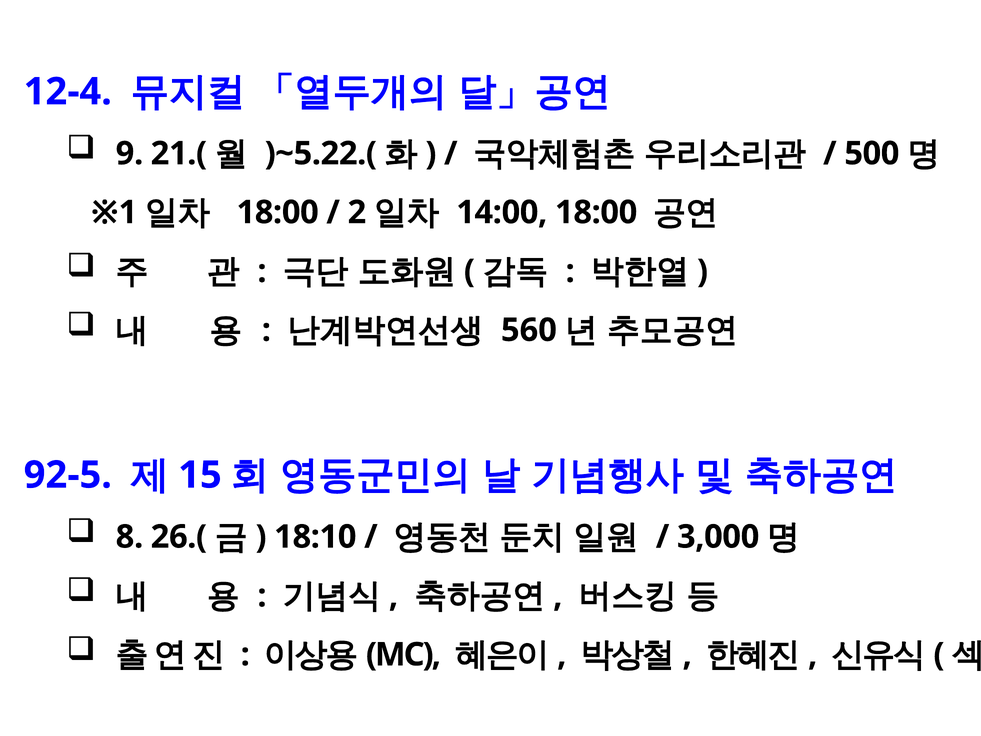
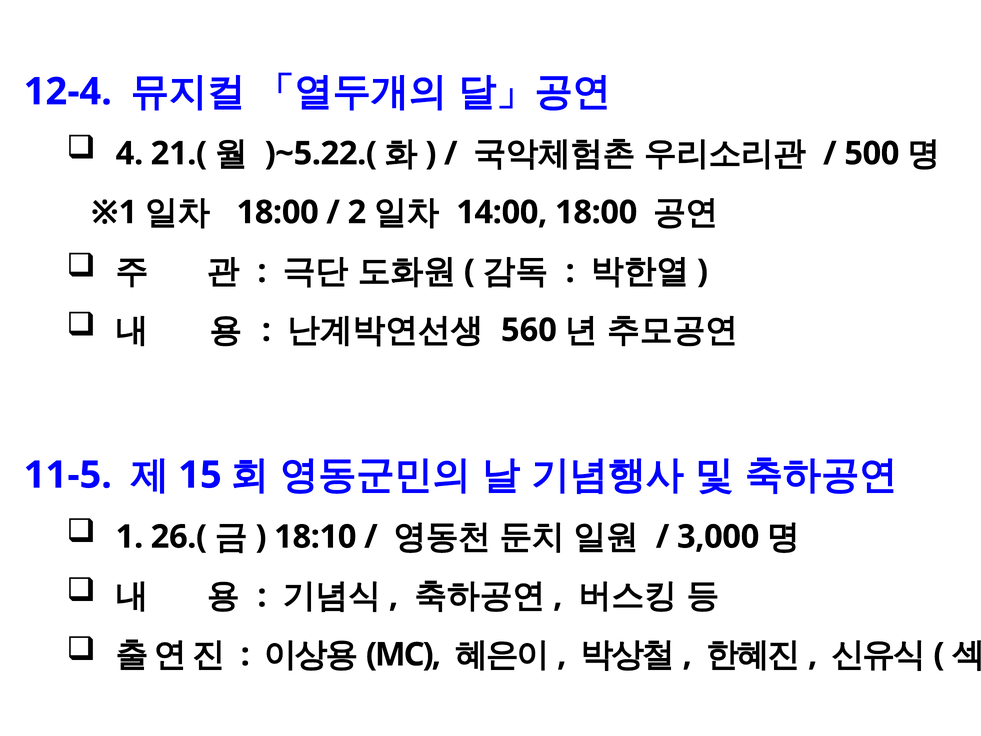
9: 9 -> 4 (129, 153)
92-5: 92-5 -> 11-5 (68, 475)
8: 8 -> 1 (129, 537)
